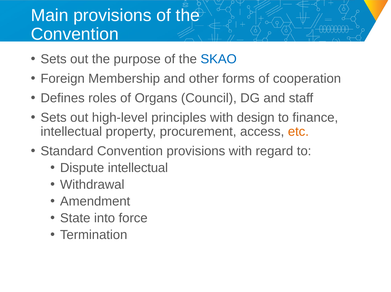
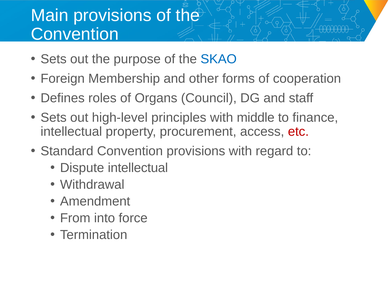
design: design -> middle (256, 118)
etc colour: orange -> red (298, 132)
State: State -> From (75, 218)
